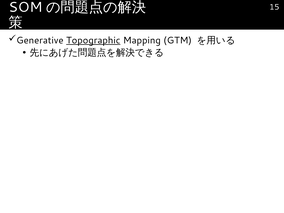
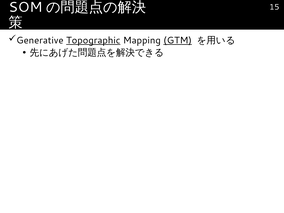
GTM underline: none -> present (178, 40)
